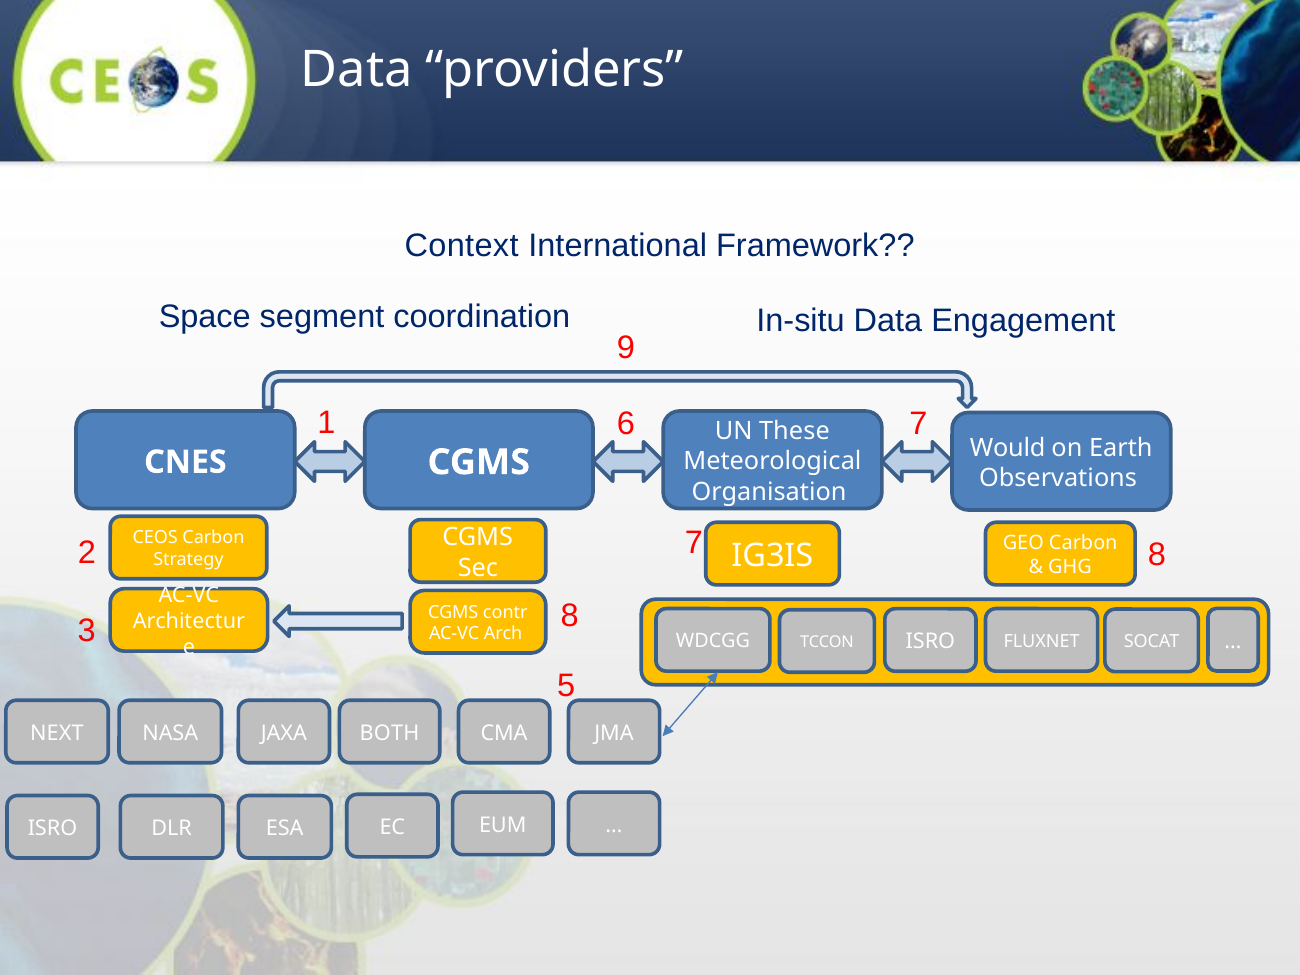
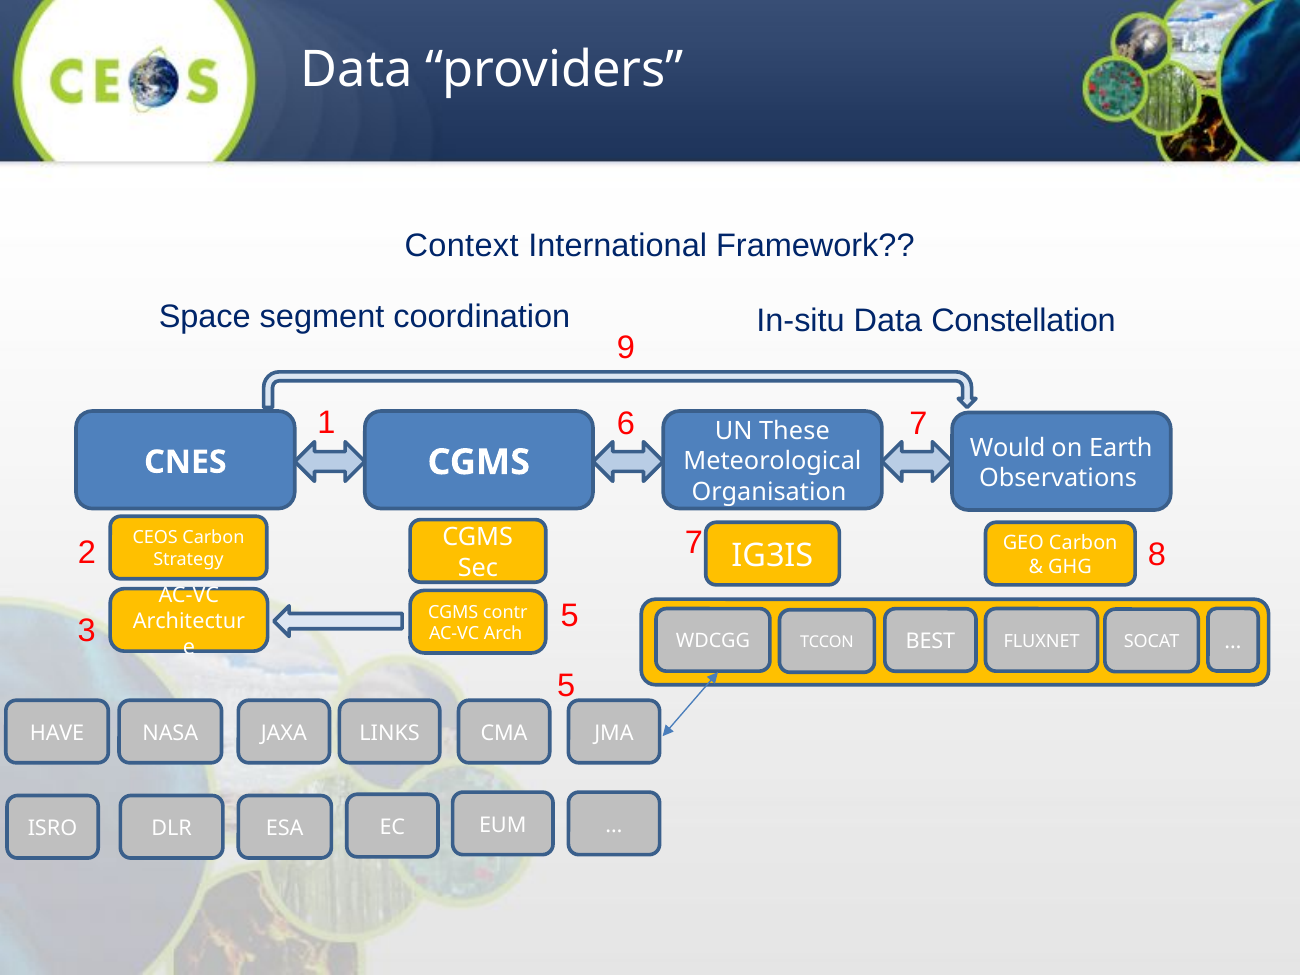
Engagement: Engagement -> Constellation (1023, 321)
3 8: 8 -> 5 (570, 615)
TCCON ISRO: ISRO -> BEST (930, 641)
NEXT: NEXT -> HAVE (57, 733)
BOTH: BOTH -> LINKS (390, 733)
